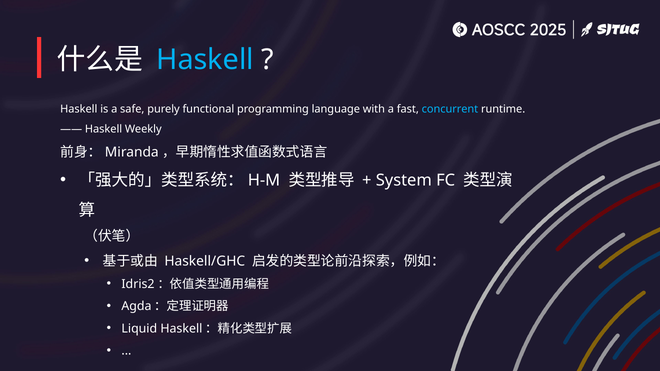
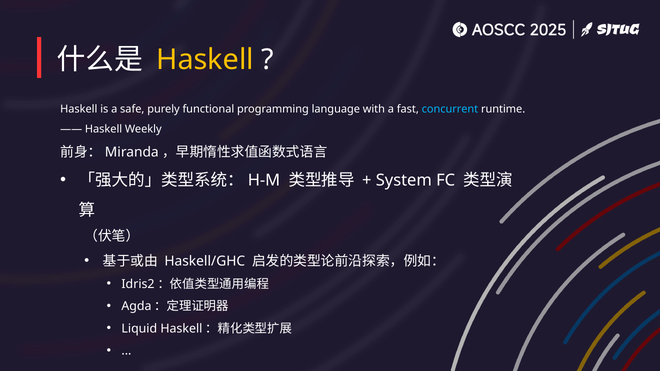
Haskell colour: light blue -> yellow (205, 60)
